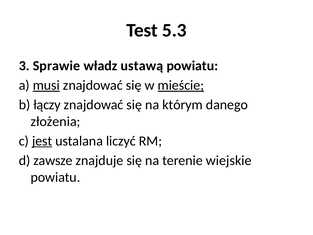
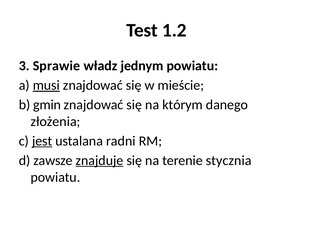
5.3: 5.3 -> 1.2 (174, 30)
ustawą: ustawą -> jednym (142, 66)
mieście underline: present -> none (181, 85)
łączy: łączy -> gmin (47, 105)
liczyć: liczyć -> radni (121, 141)
znajduje underline: none -> present (100, 160)
wiejskie: wiejskie -> stycznia (229, 160)
